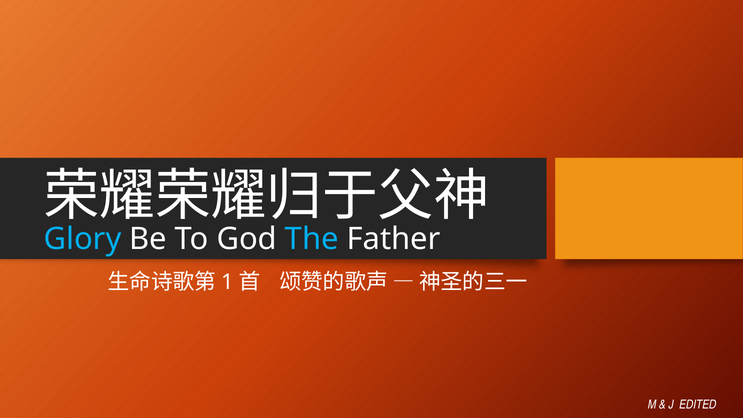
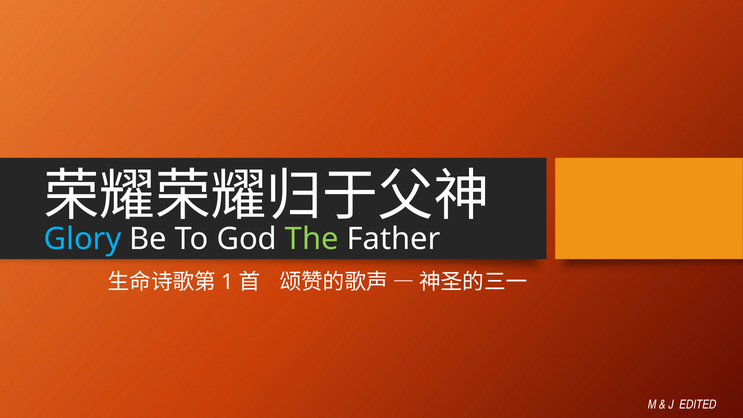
The colour: light blue -> light green (312, 239)
